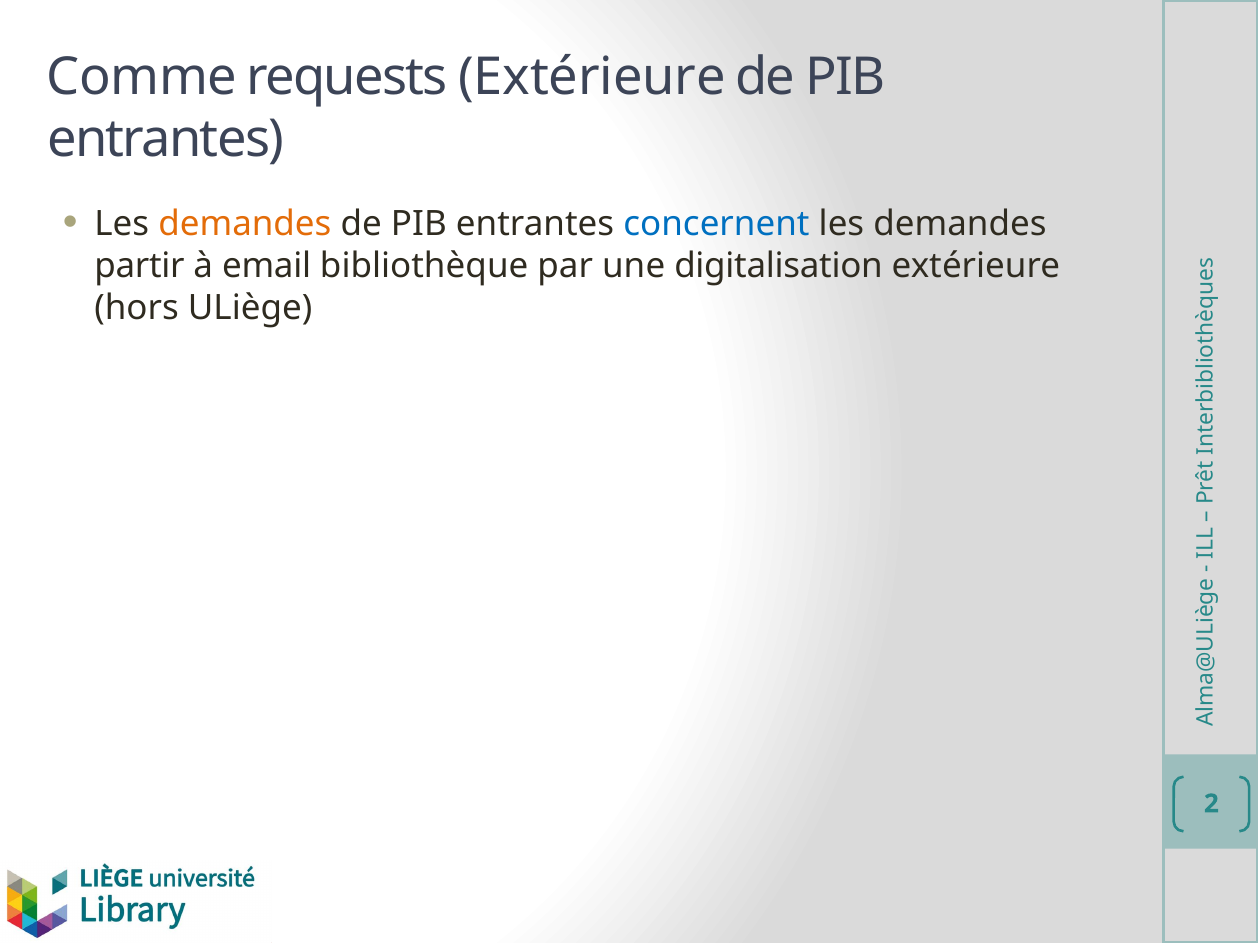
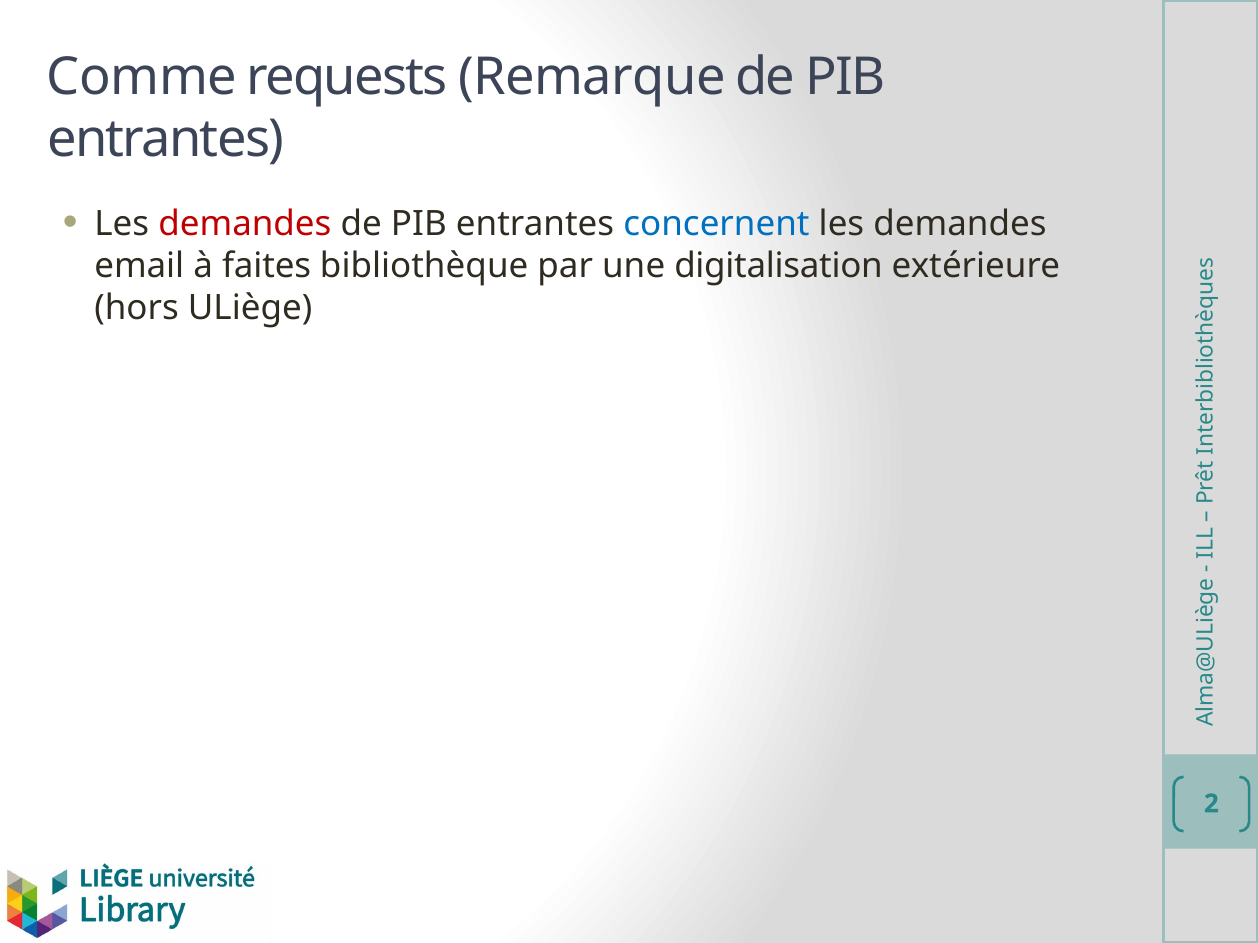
requests Extérieure: Extérieure -> Remarque (592, 77)
demandes colour: orange -> red (245, 224)
partir: partir -> email (139, 266)
email: email -> faites (267, 266)
